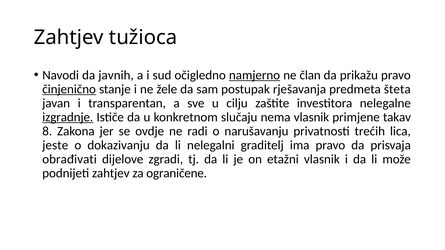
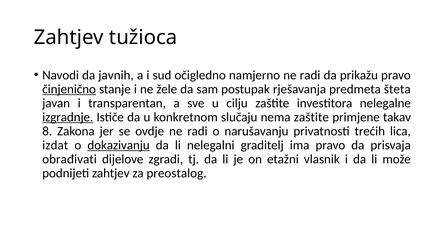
namjerno underline: present -> none (255, 75)
član: član -> radi (310, 75)
nema vlasnik: vlasnik -> zaštite (311, 117)
jeste: jeste -> izdat (55, 145)
dokazivanju underline: none -> present (119, 145)
ograničene: ograničene -> preostalog (177, 173)
